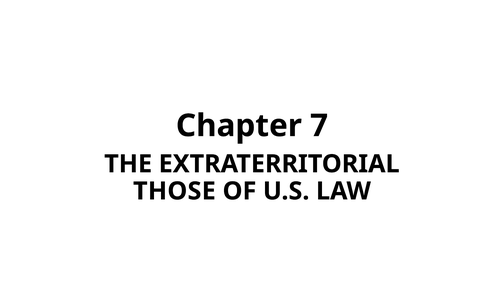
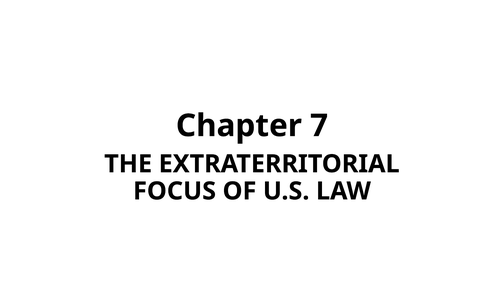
THOSE: THOSE -> FOCUS (175, 191)
